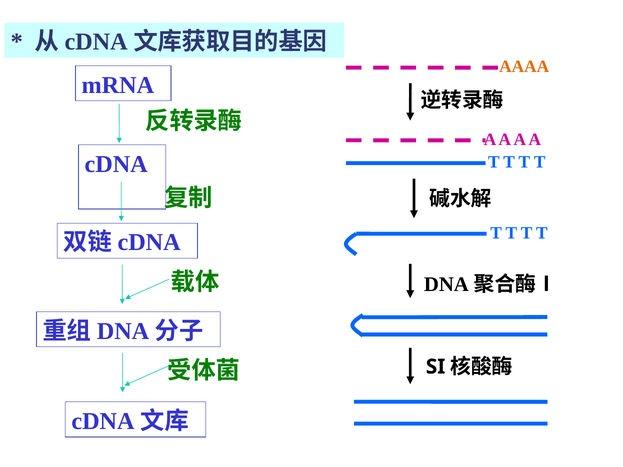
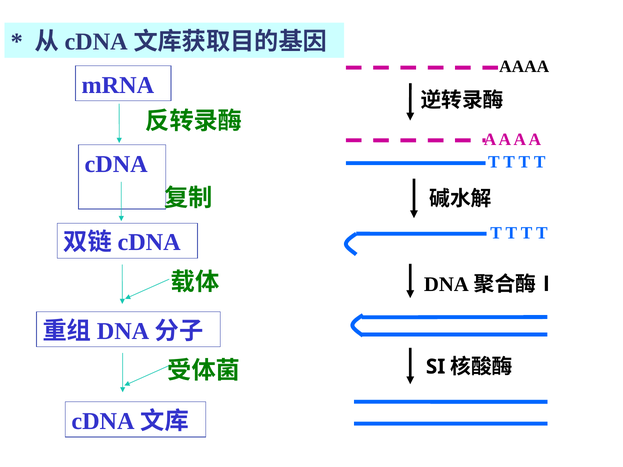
AAAA colour: orange -> black (524, 67)
